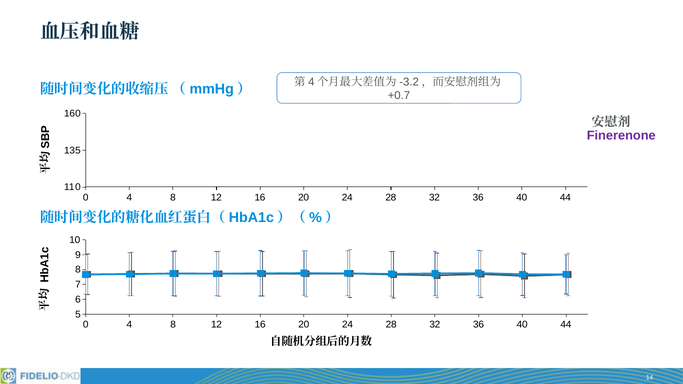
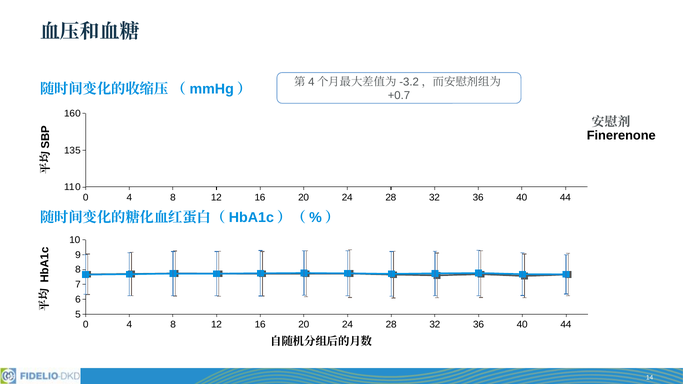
Finerenone colour: purple -> black (621, 136)
